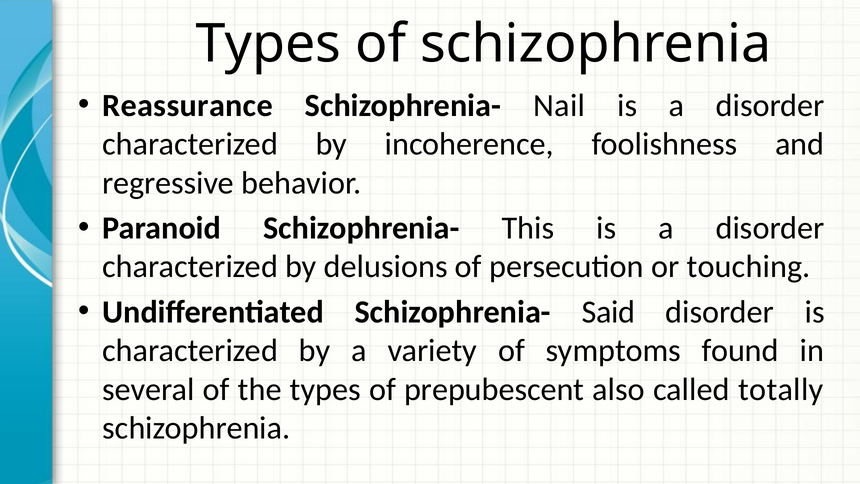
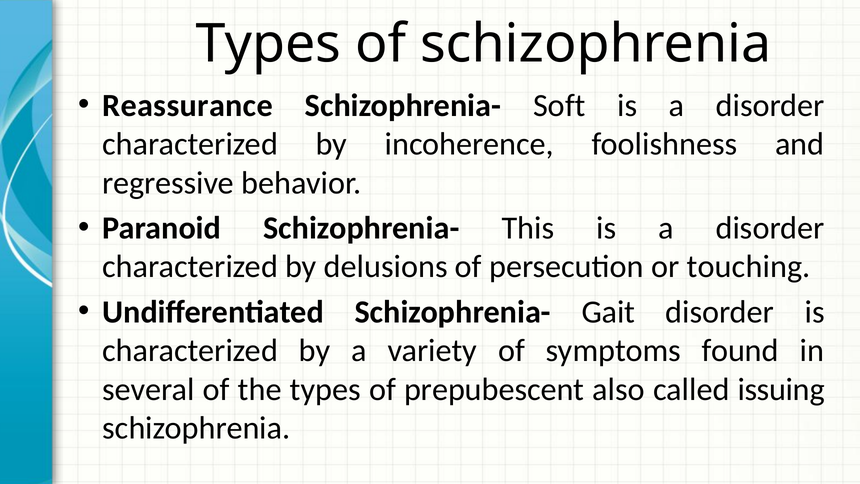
Nail: Nail -> Soft (559, 105)
Said: Said -> Gait (608, 312)
totally: totally -> issuing (781, 389)
